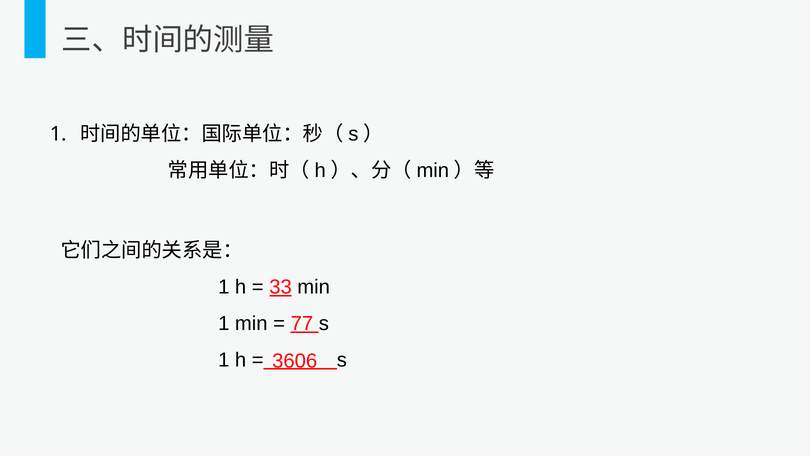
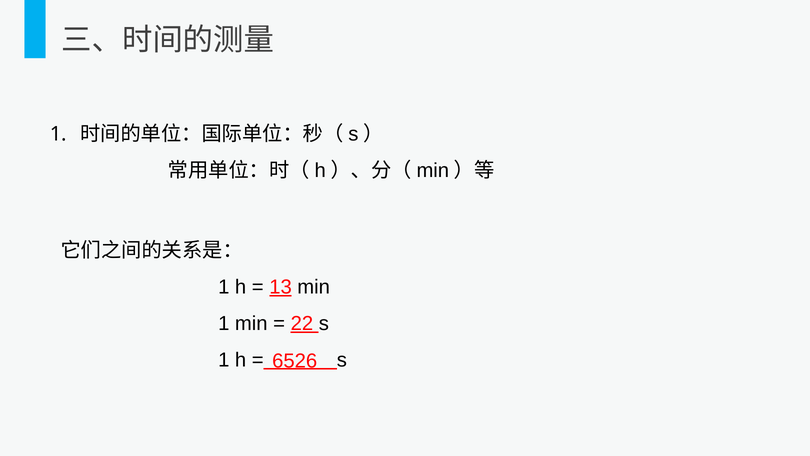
33: 33 -> 13 (281, 287)
77: 77 -> 22 (302, 323)
3606: 3606 -> 6526 (295, 361)
